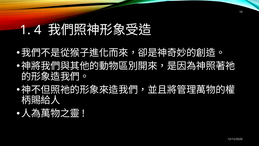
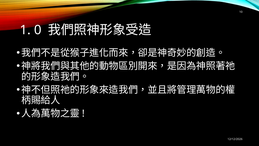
4: 4 -> 0 (38, 30)
